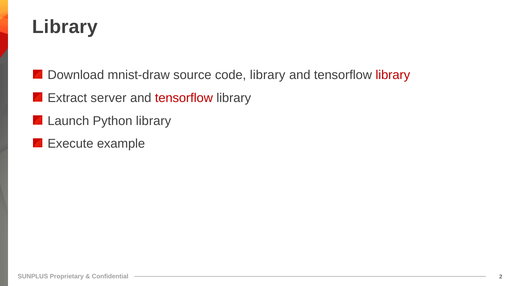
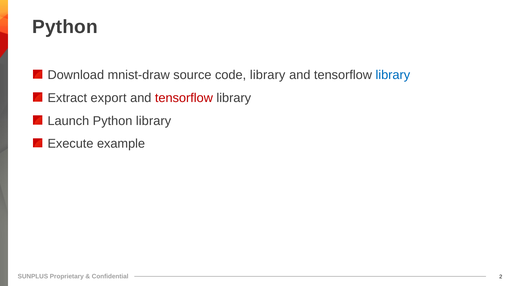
Library: Library -> Python (65, 27)
library colour: red -> blue (393, 75)
server: server -> export (109, 98)
